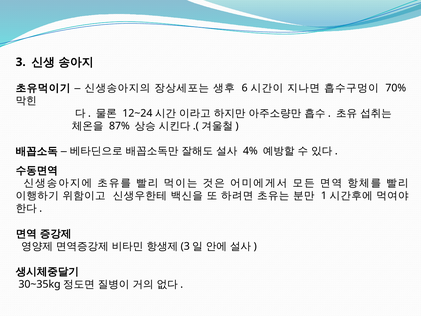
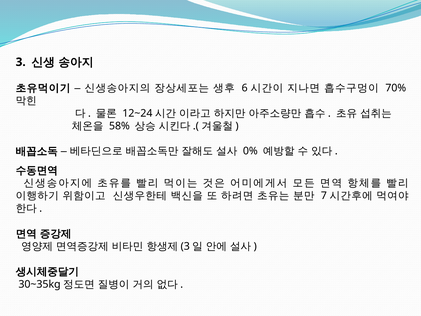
87%: 87% -> 58% (119, 126)
4%: 4% -> 0% (250, 151)
1: 1 -> 7 (324, 196)
